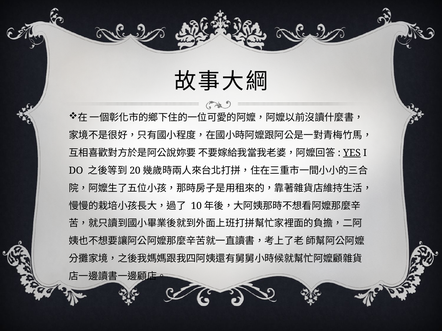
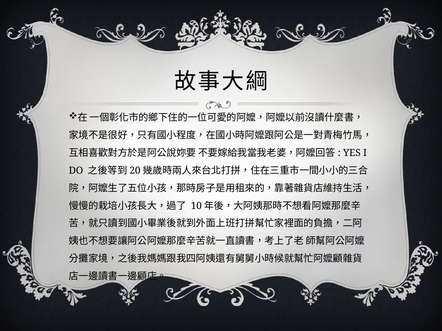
YES underline: present -> none (352, 153)
